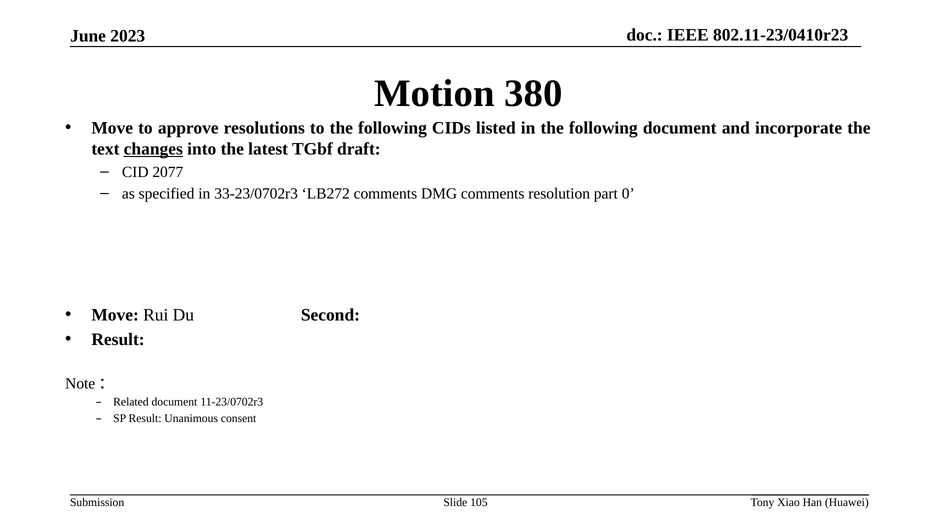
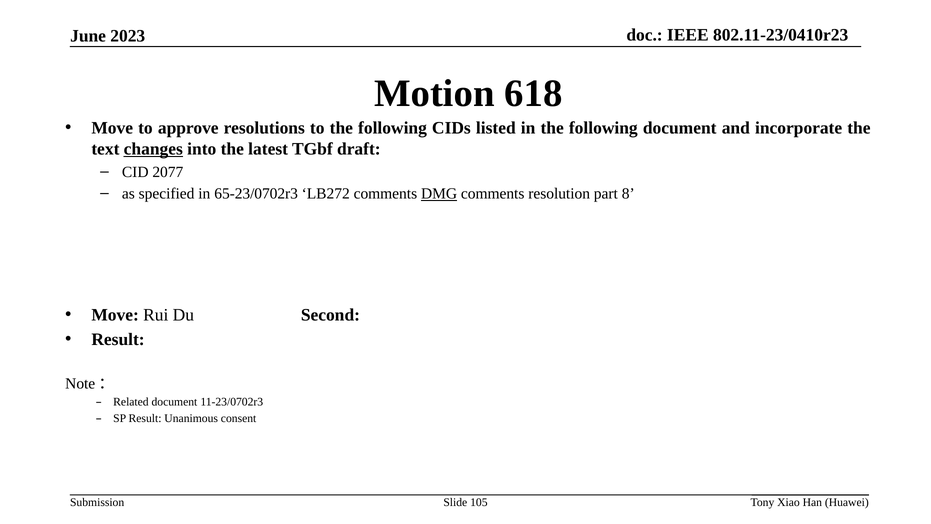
380: 380 -> 618 (533, 93)
33-23/0702r3: 33-23/0702r3 -> 65-23/0702r3 (256, 193)
DMG underline: none -> present (439, 193)
0: 0 -> 8 (628, 193)
